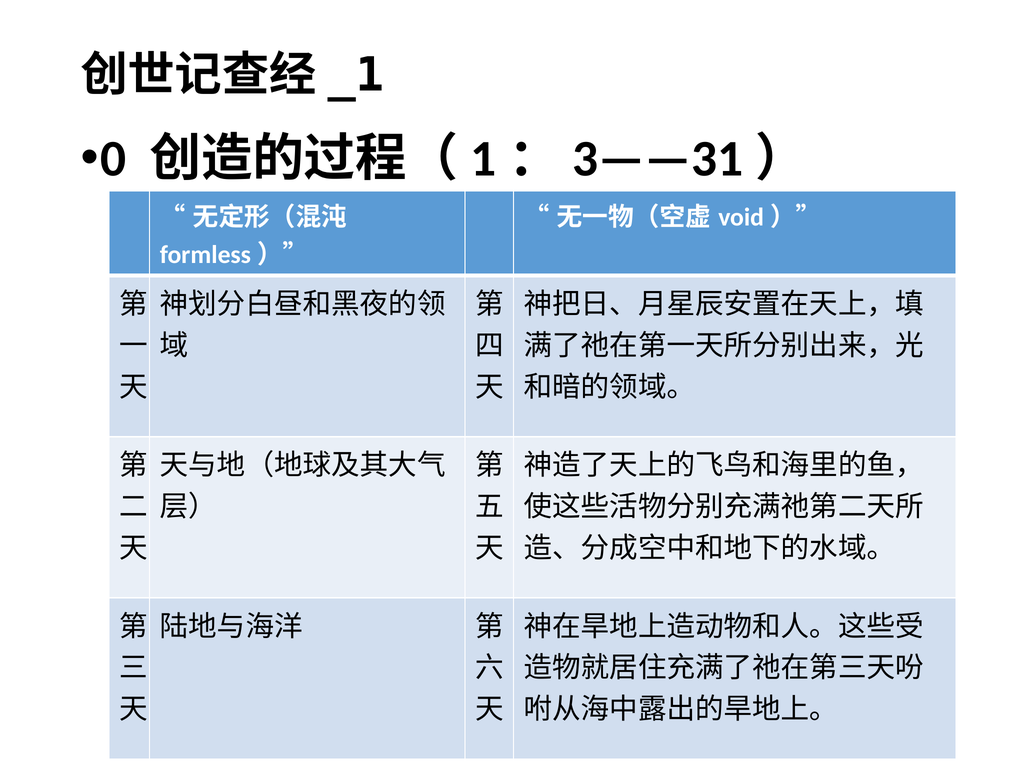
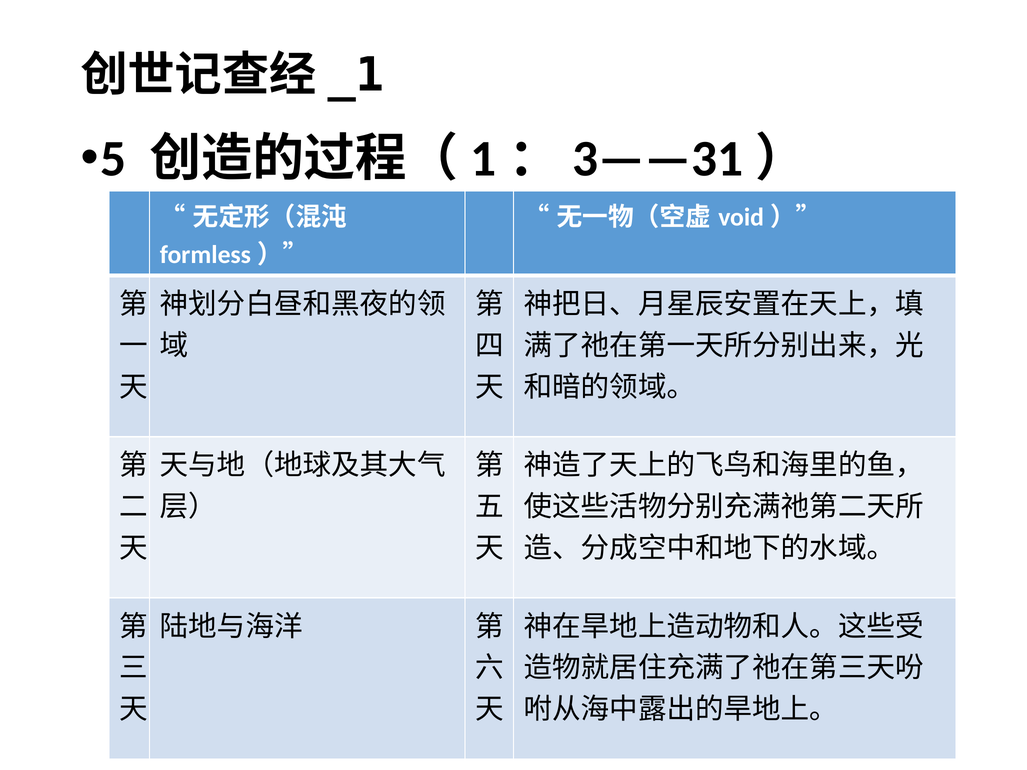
0: 0 -> 5 (113, 159)
